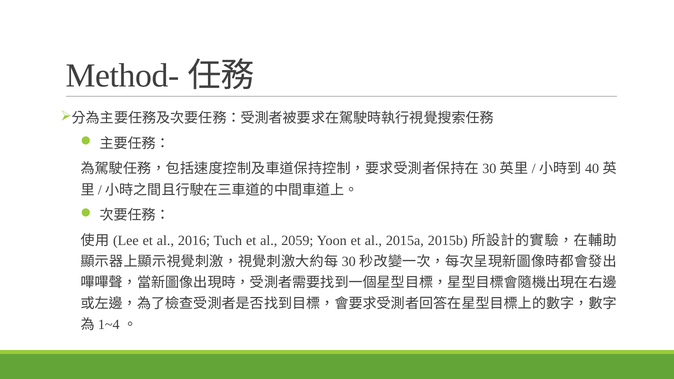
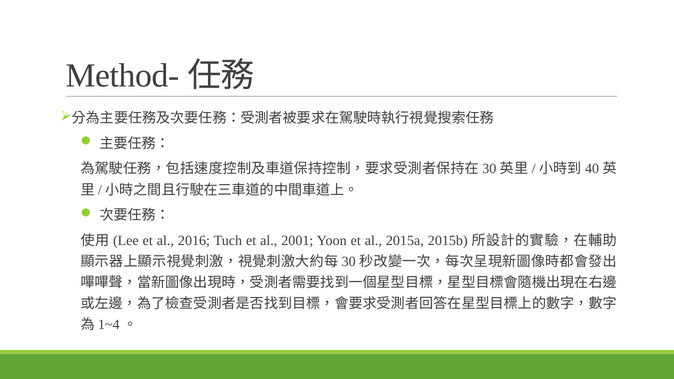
2059: 2059 -> 2001 (297, 241)
